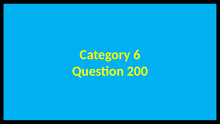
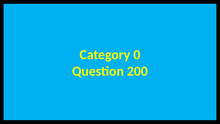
6: 6 -> 0 (137, 55)
